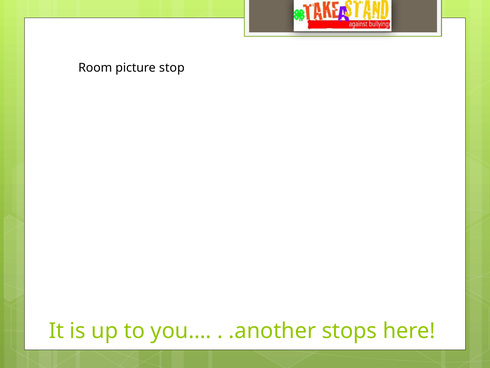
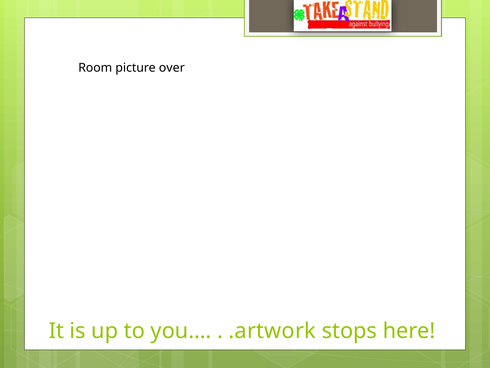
stop: stop -> over (172, 68)
.another: .another -> .artwork (272, 330)
